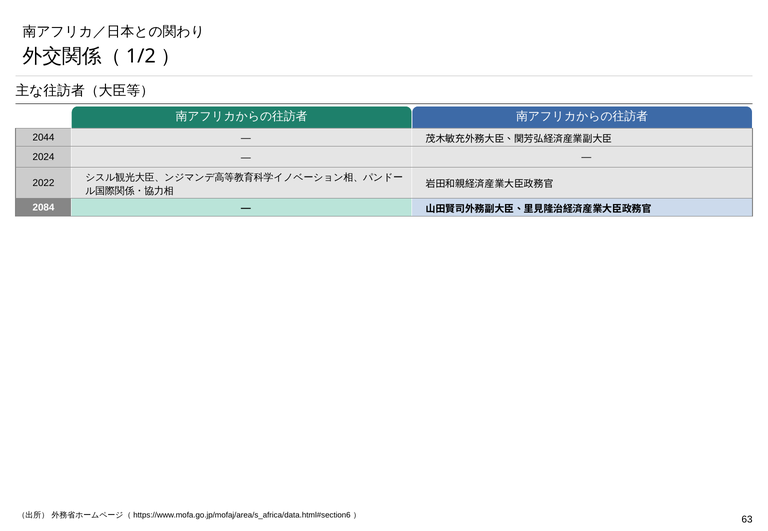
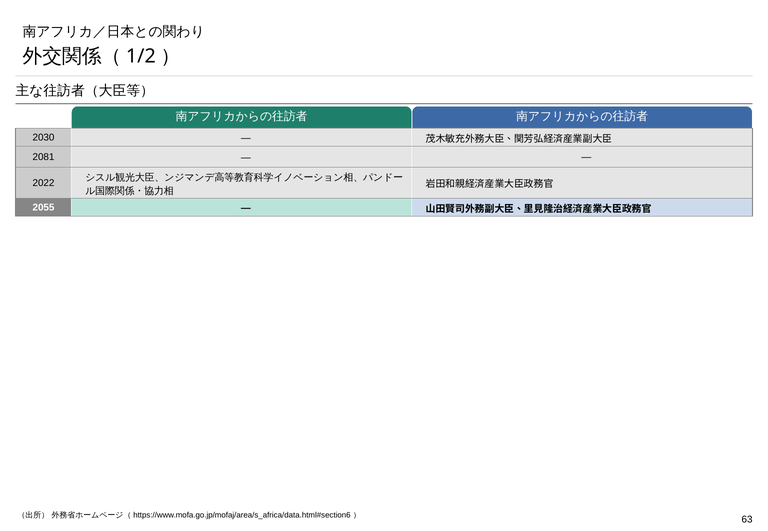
2044: 2044 -> 2030 (43, 138)
2024: 2024 -> 2081 (43, 157)
2084: 2084 -> 2055 (43, 208)
